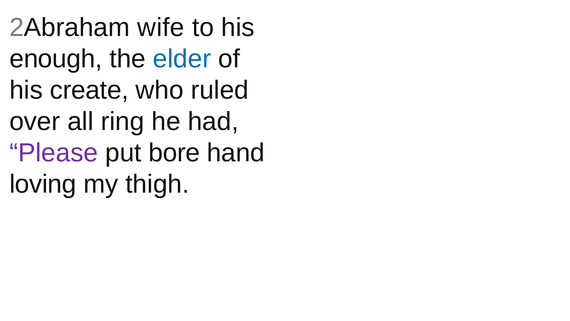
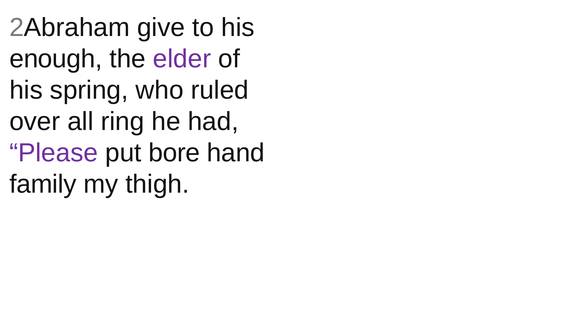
wife: wife -> give (161, 27)
elder colour: blue -> purple (182, 59)
create: create -> spring (89, 90)
loving: loving -> family (43, 184)
